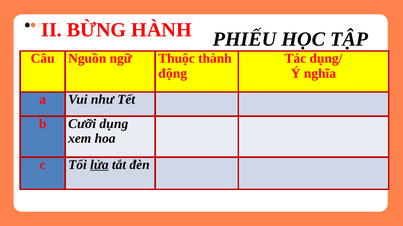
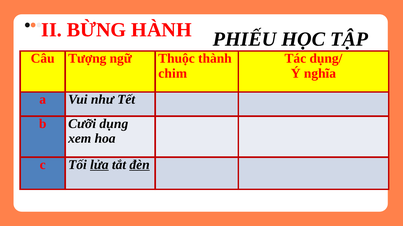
Nguồn: Nguồn -> Tượng (87, 59)
động: động -> chim (173, 74)
đèn underline: none -> present (140, 165)
